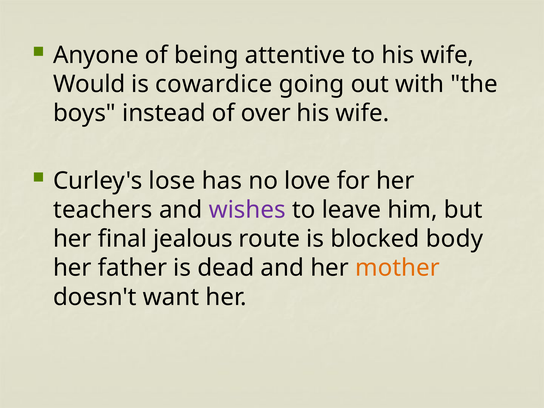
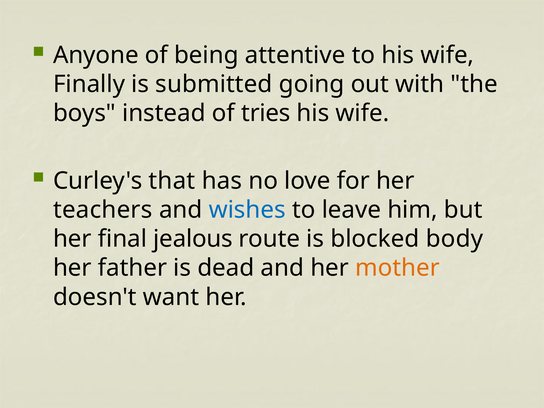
Would: Would -> Finally (89, 84)
cowardice: cowardice -> submitted (214, 84)
over: over -> tries (266, 113)
lose: lose -> that (172, 181)
wishes colour: purple -> blue (247, 210)
